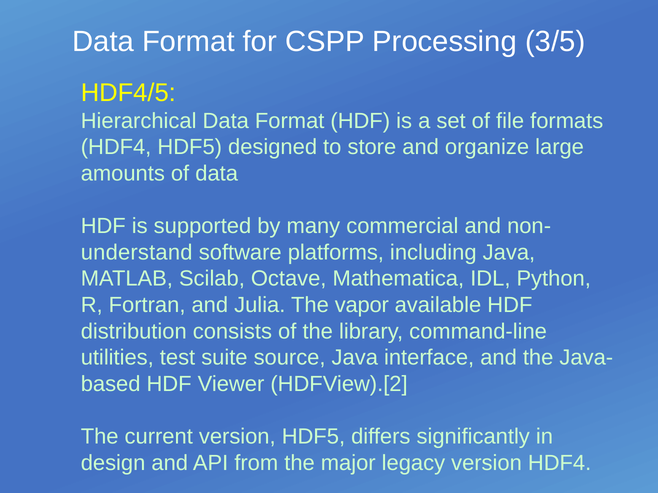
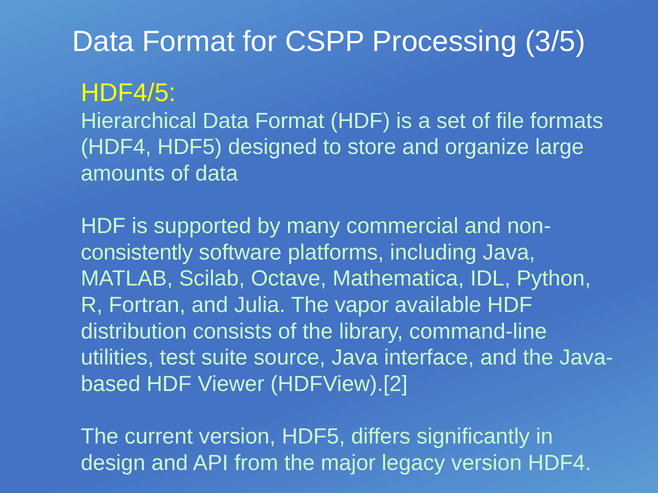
understand: understand -> consistently (137, 253)
